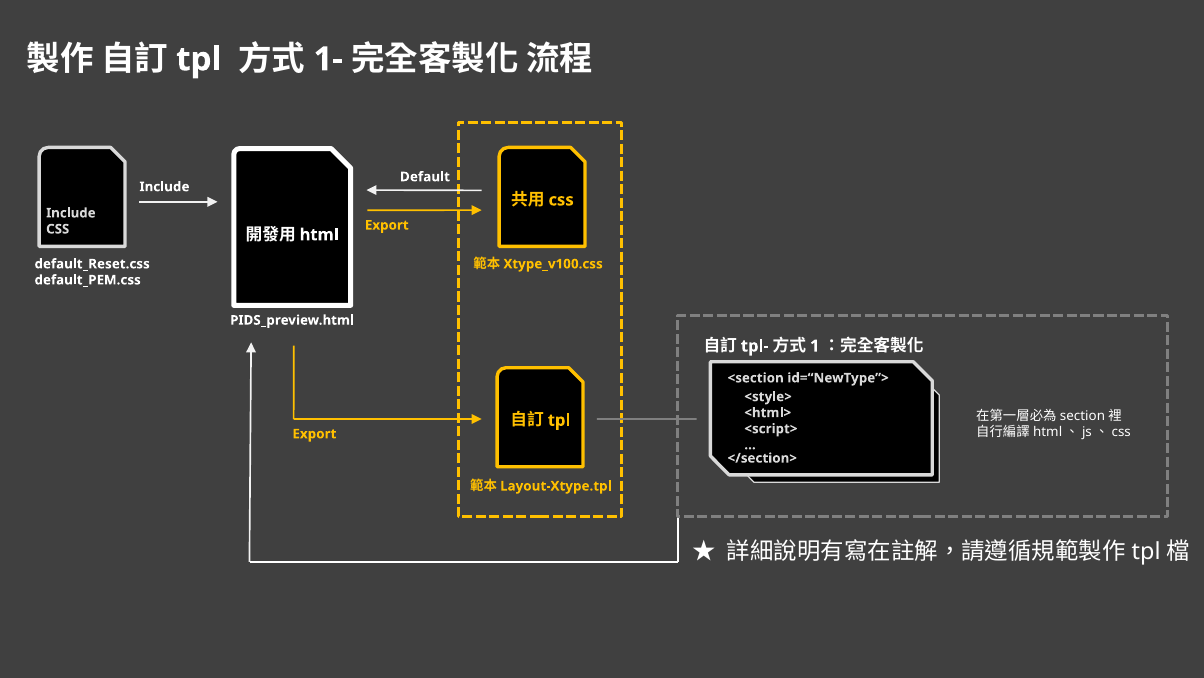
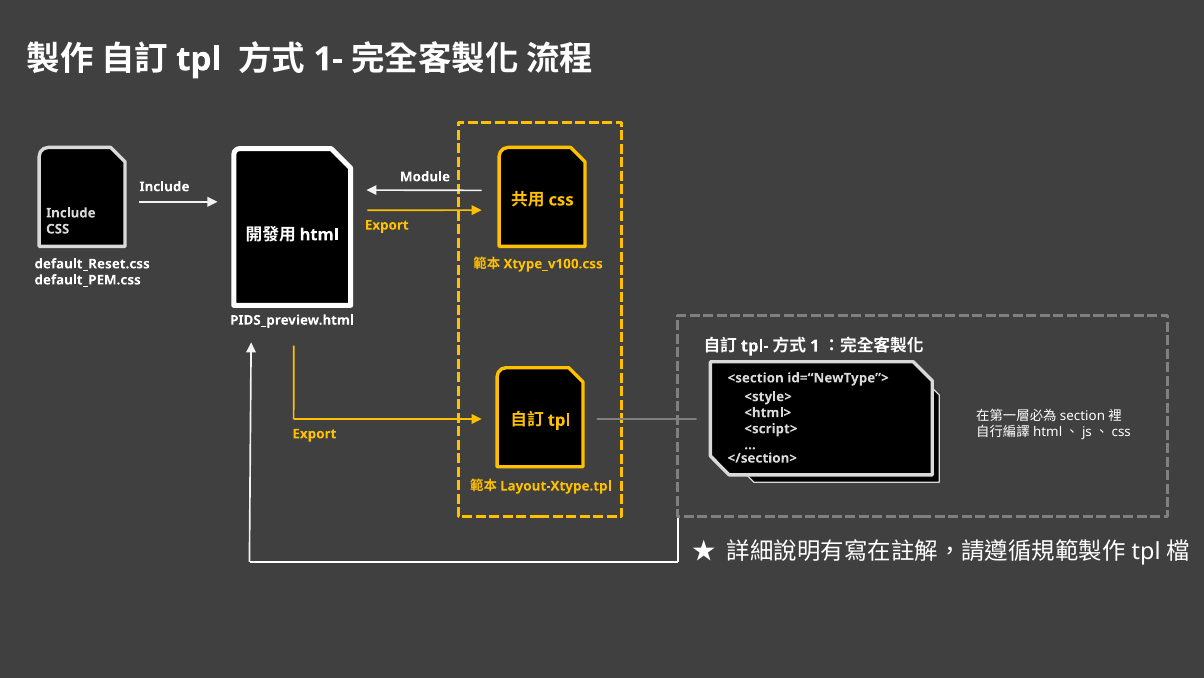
Default: Default -> Module (425, 177)
